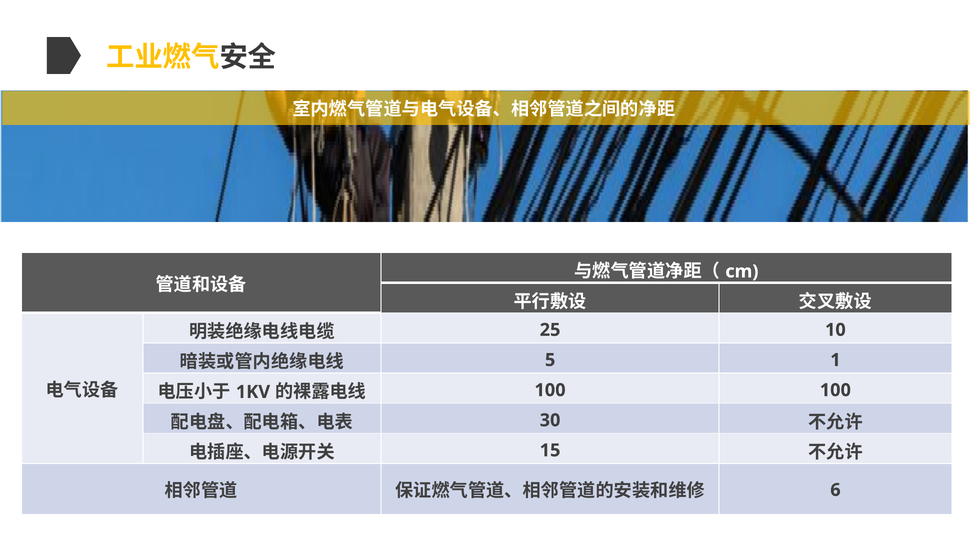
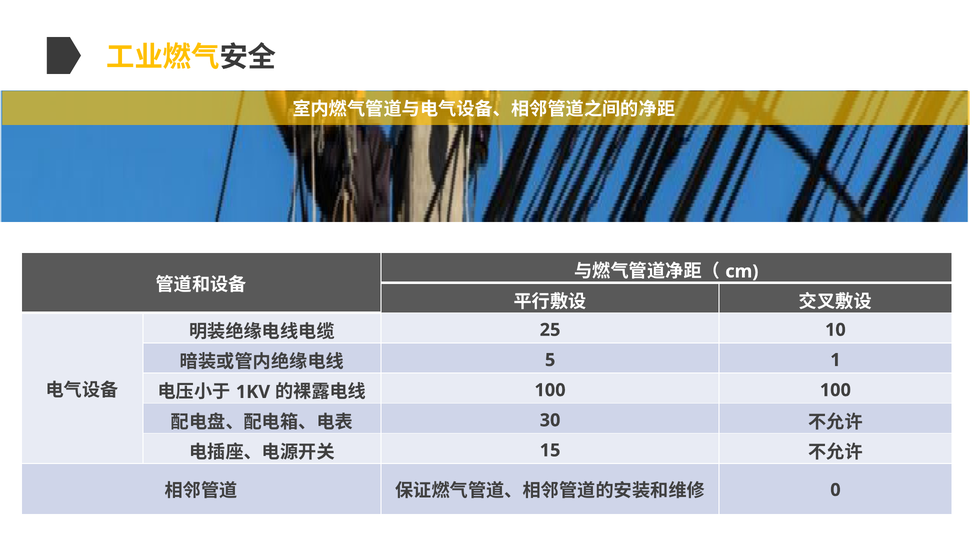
6: 6 -> 0 (835, 490)
